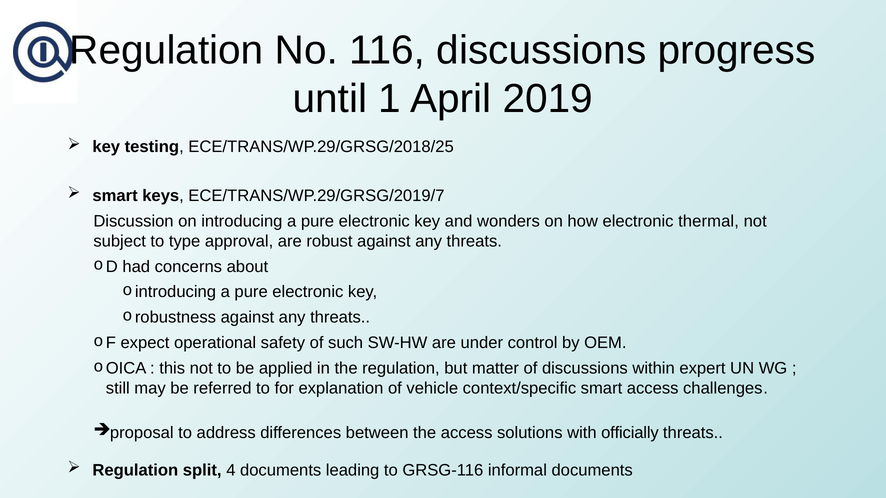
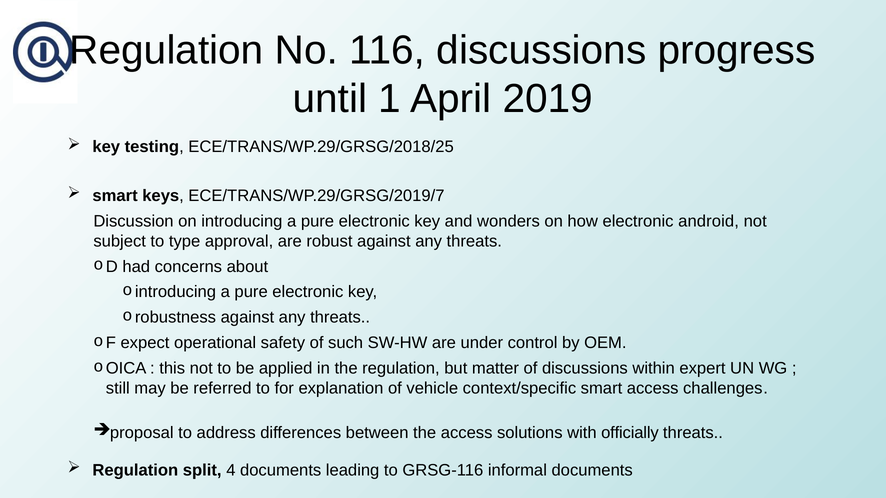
thermal: thermal -> android (709, 221)
